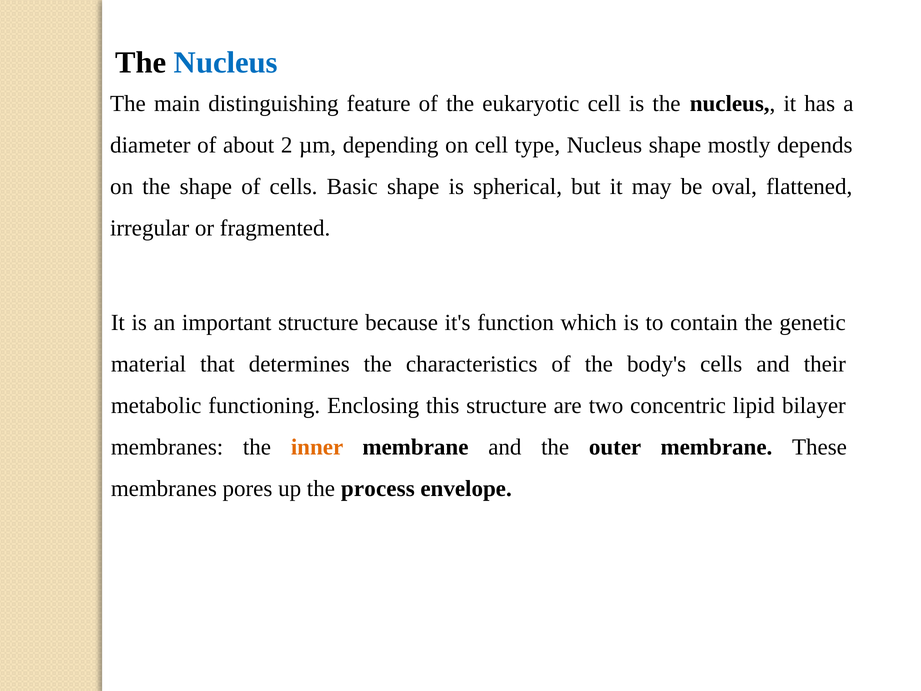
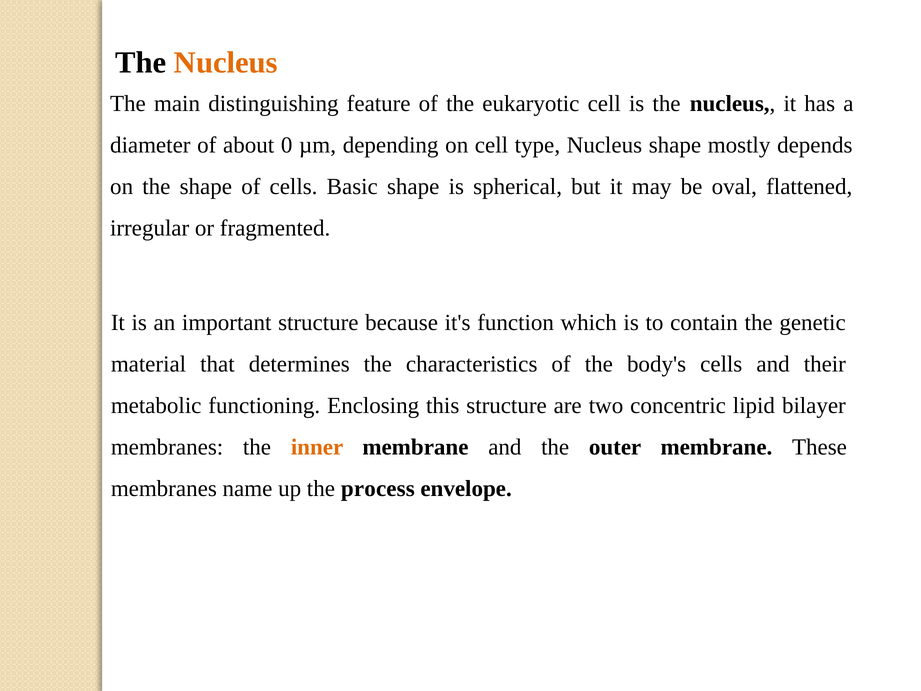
Nucleus colour: blue -> orange (226, 62)
2: 2 -> 0 (287, 145)
pores: pores -> name (247, 489)
